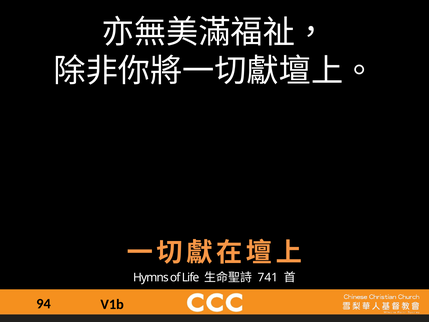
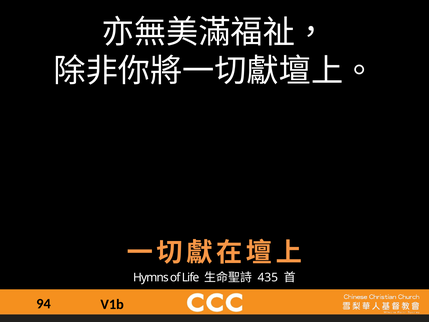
741: 741 -> 435 (268, 277)
